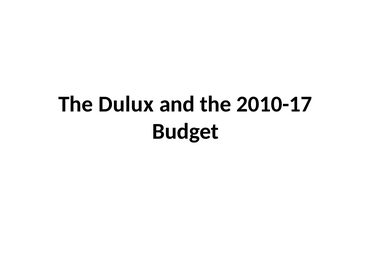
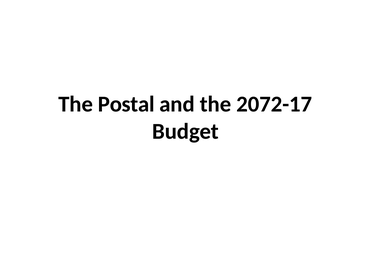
Dulux: Dulux -> Postal (126, 104)
2010-17: 2010-17 -> 2072-17 (274, 104)
